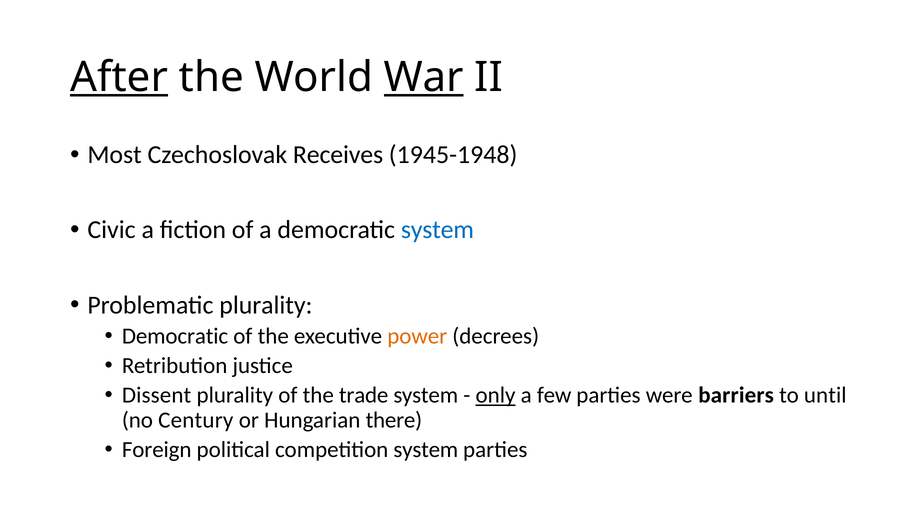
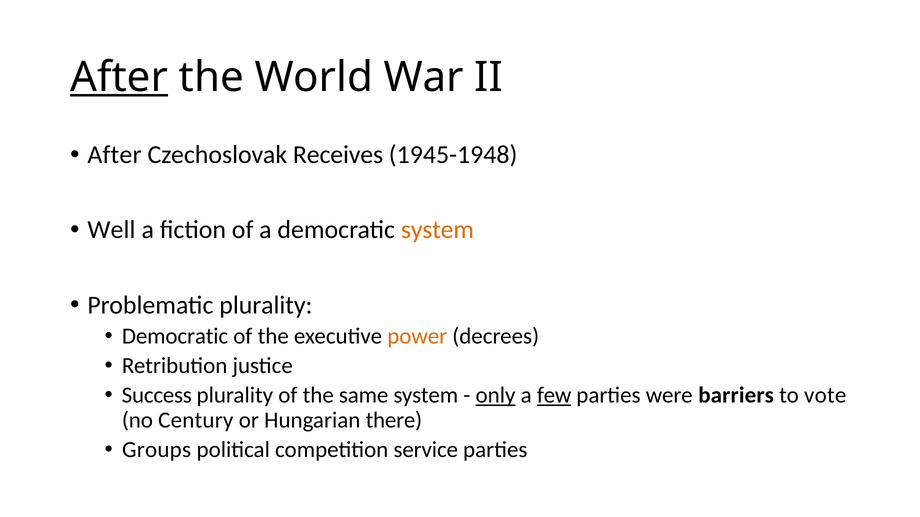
War underline: present -> none (424, 77)
Most: Most -> After (114, 155)
Civic: Civic -> Well (111, 230)
system colour: blue -> orange (437, 230)
Dissent: Dissent -> Success (157, 396)
trade: trade -> same (364, 396)
few underline: none -> present (554, 396)
until: until -> vote (825, 396)
Foreign: Foreign -> Groups (157, 450)
competition system: system -> service (426, 450)
